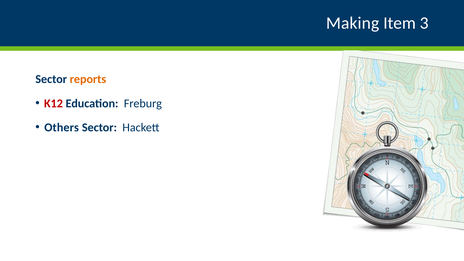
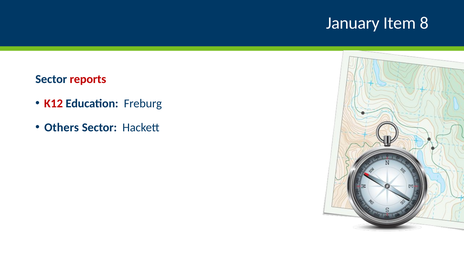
Making: Making -> January (353, 23)
3: 3 -> 8 (424, 23)
reports colour: orange -> red (88, 79)
